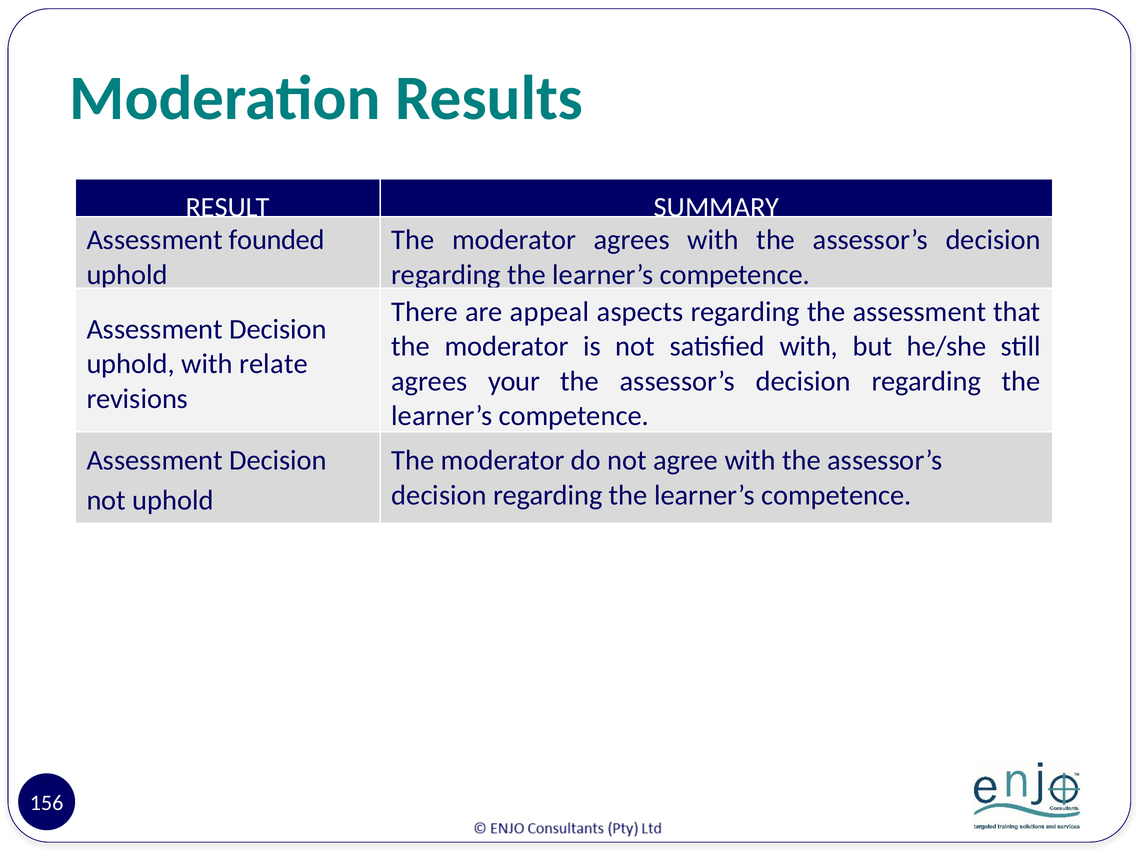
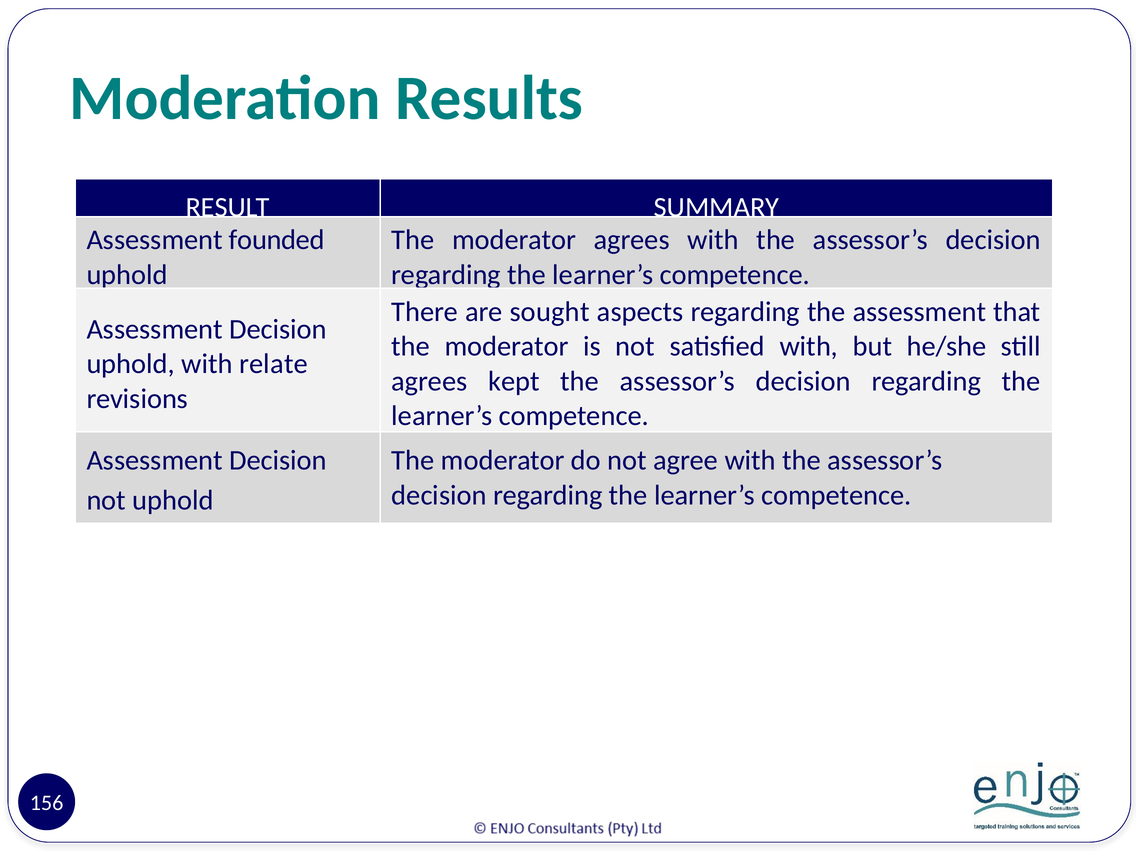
appeal: appeal -> sought (550, 312)
your: your -> kept (514, 381)
